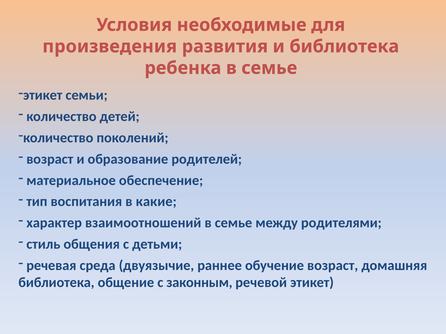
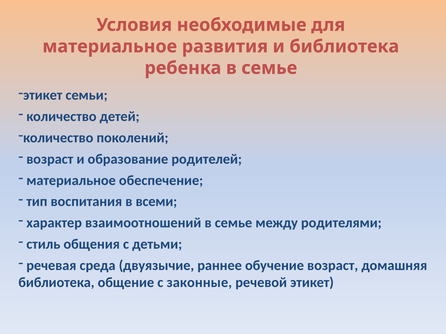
произведения: произведения -> материальное (110, 47)
какие: какие -> всеми (156, 202)
законным: законным -> законные (199, 283)
